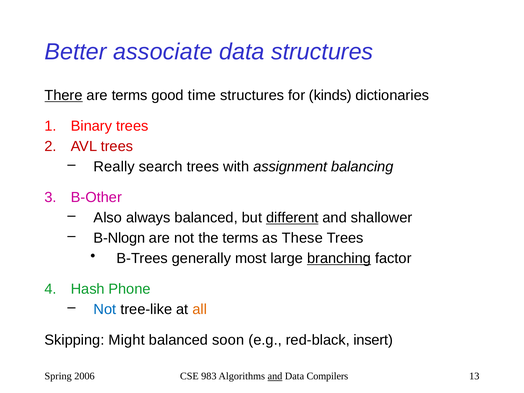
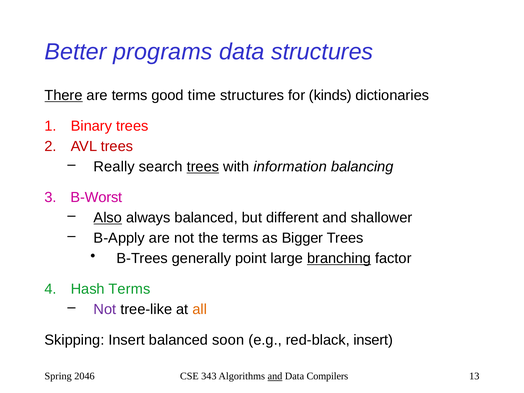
associate: associate -> programs (163, 52)
trees underline: none -> present (203, 167)
assignment: assignment -> information (290, 167)
B-Other: B-Other -> B-Worst (96, 197)
Also underline: none -> present (108, 218)
different underline: present -> none (292, 218)
B-Nlogn: B-Nlogn -> B-Apply (119, 238)
These: These -> Bigger (302, 238)
most: most -> point (251, 258)
Hash Phone: Phone -> Terms (130, 289)
Not colour: blue -> purple (105, 309)
Skipping Might: Might -> Insert (127, 340)
2006: 2006 -> 2046 (84, 376)
983: 983 -> 343 (209, 376)
